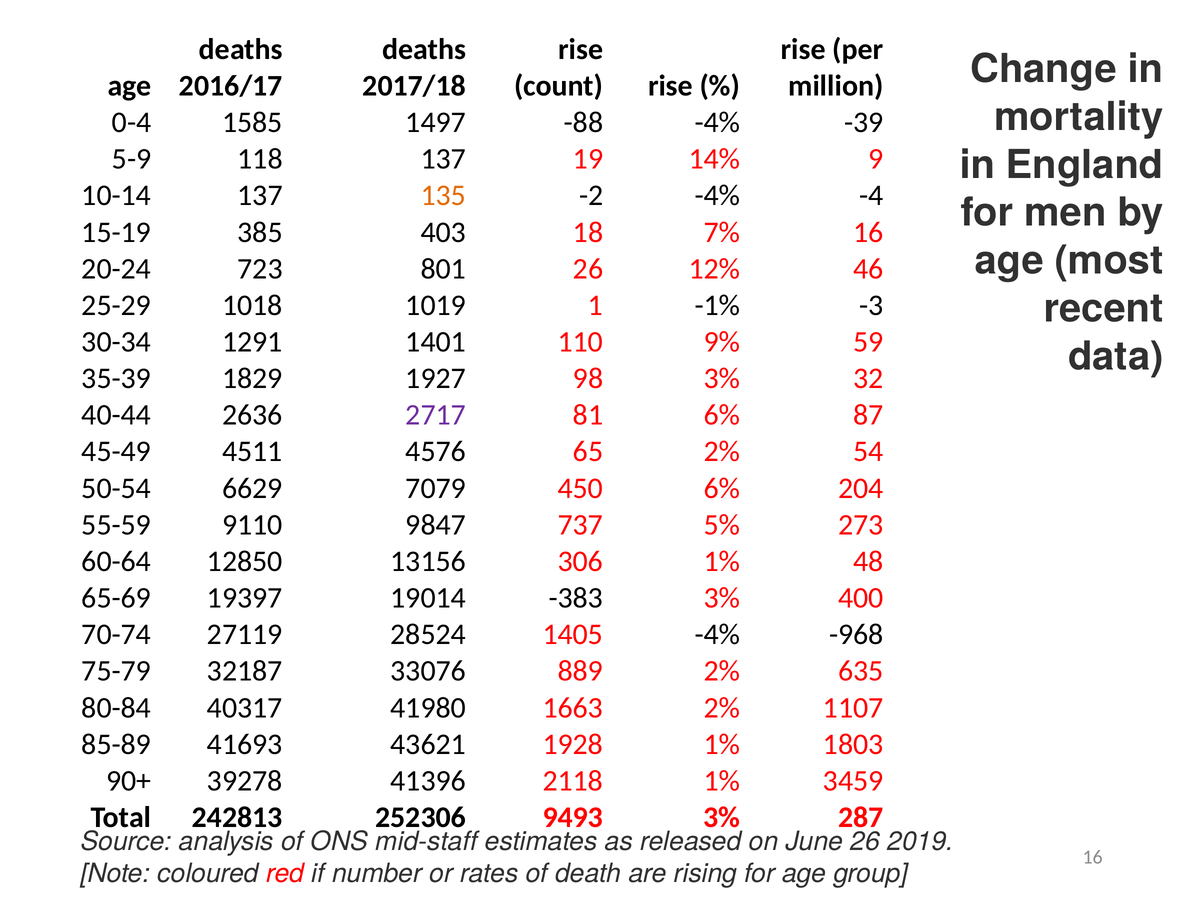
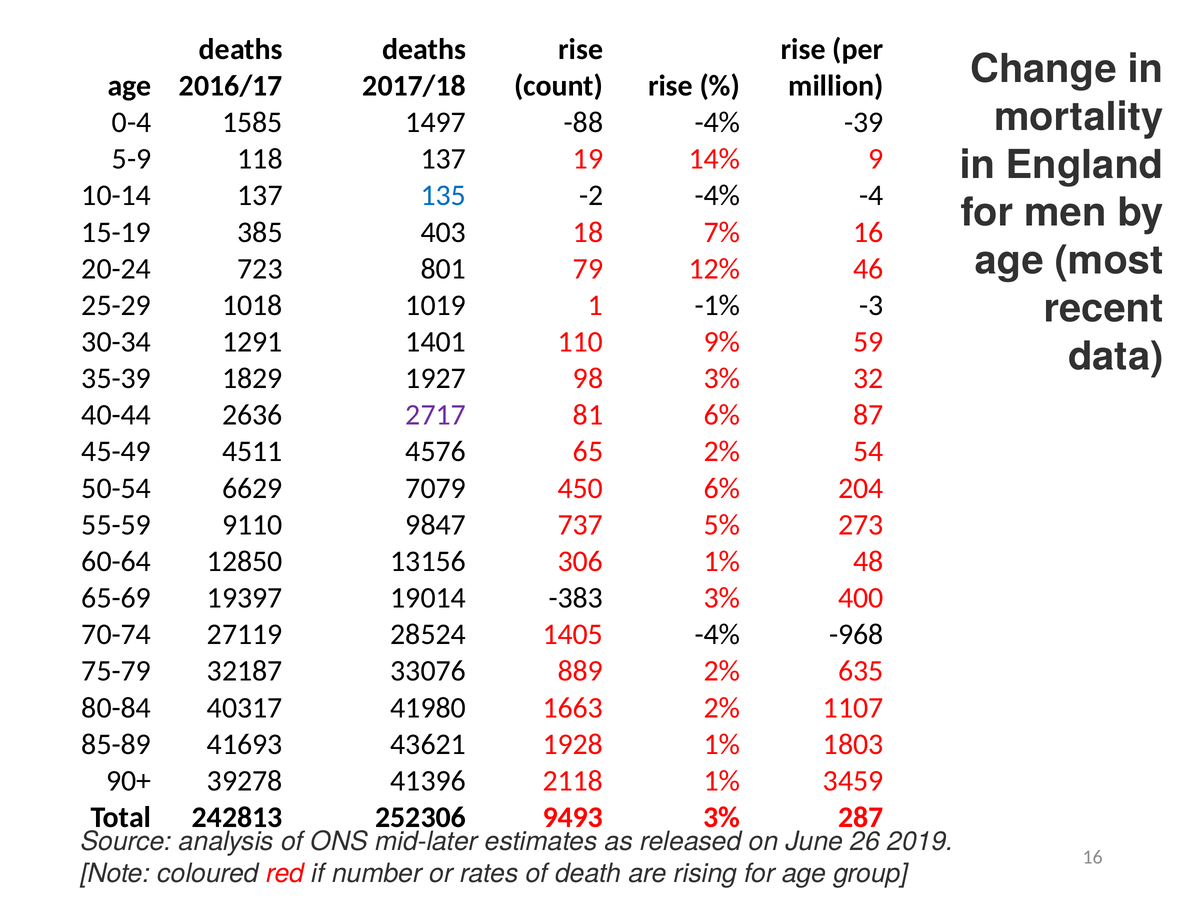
135 colour: orange -> blue (443, 196)
801 26: 26 -> 79 (588, 269)
mid-staff: mid-staff -> mid-later (427, 841)
